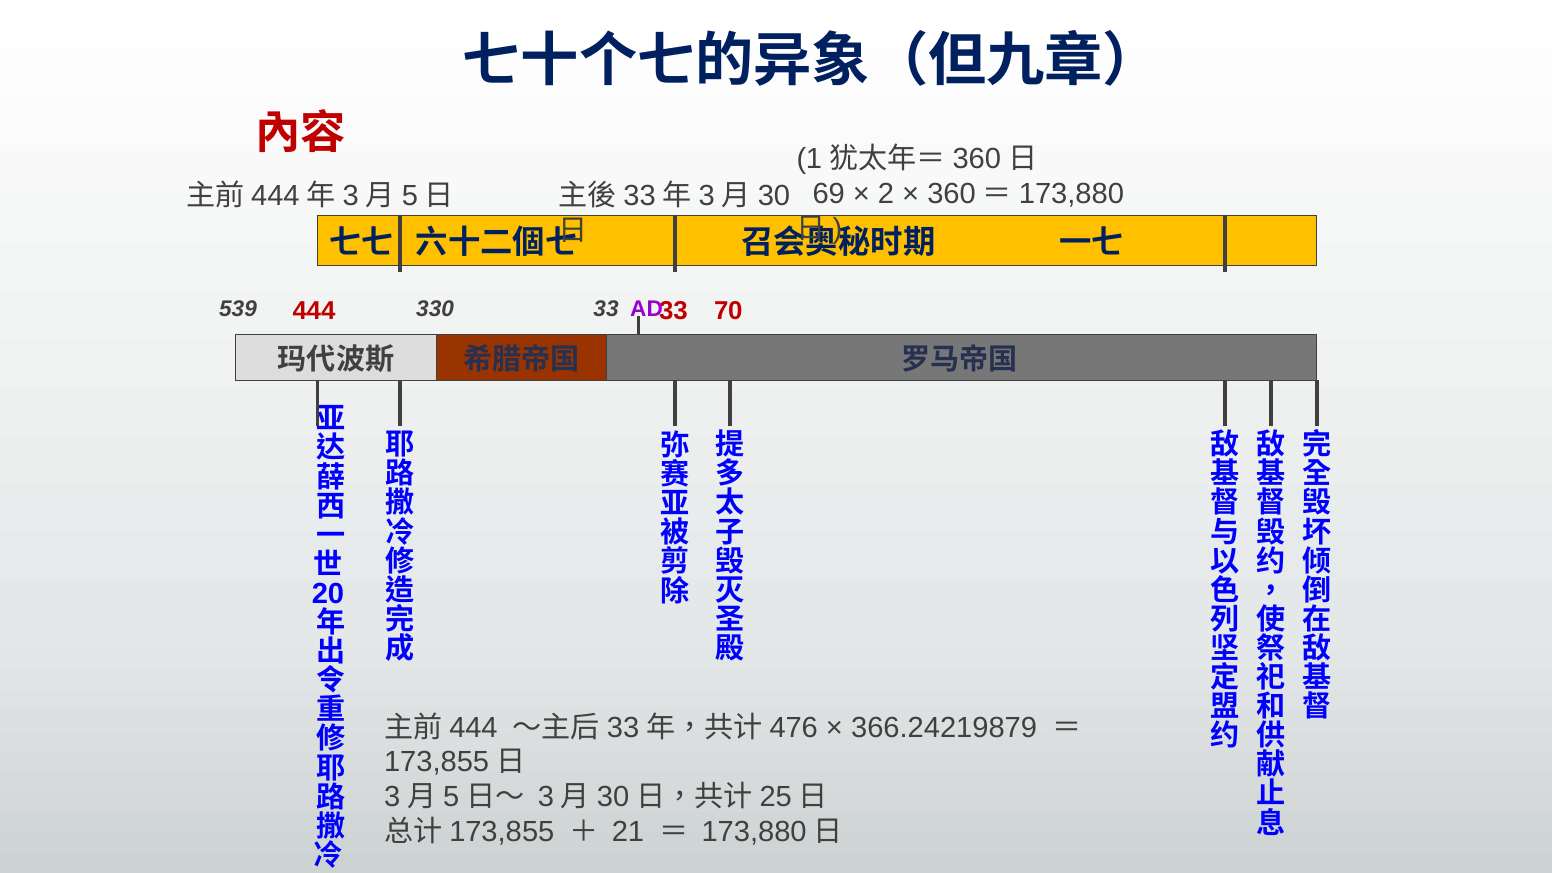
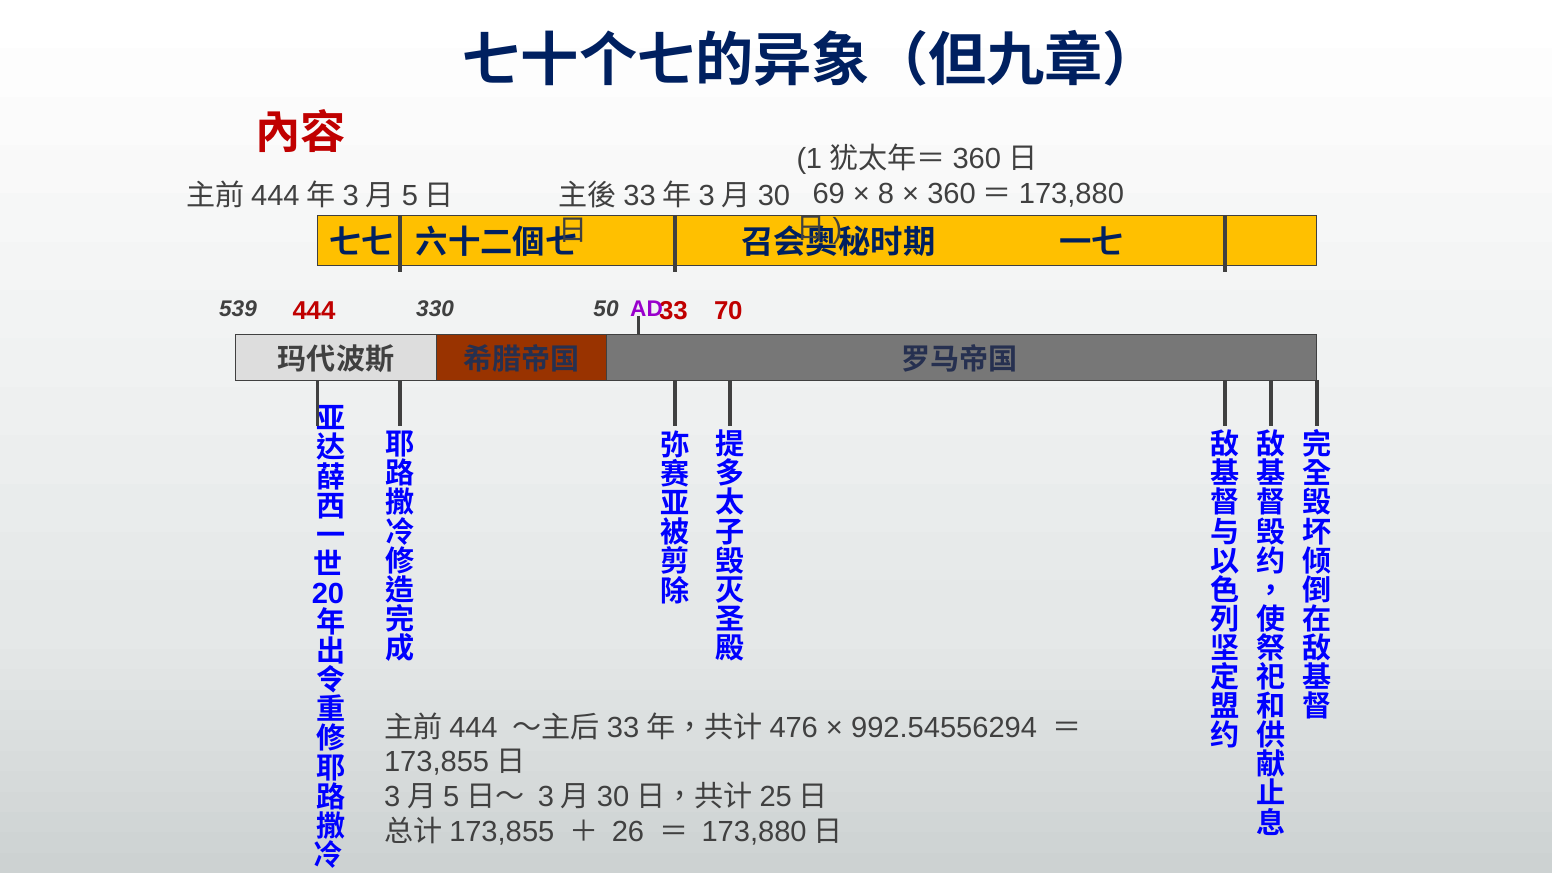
2: 2 -> 8 (886, 194)
539 33: 33 -> 50 (606, 309)
366.24219879: 366.24219879 -> 992.54556294 (944, 727)
21: 21 -> 26 (628, 832)
